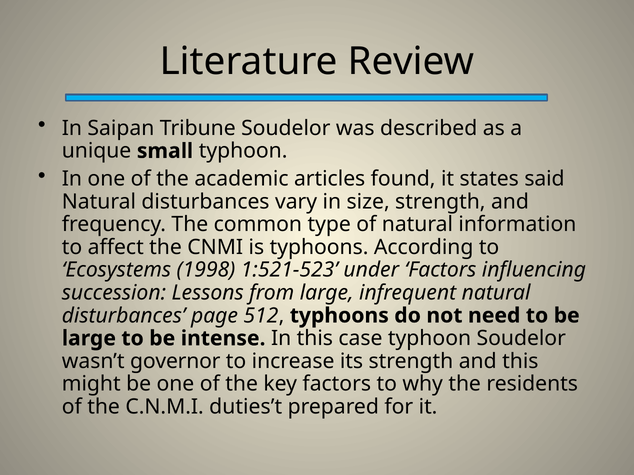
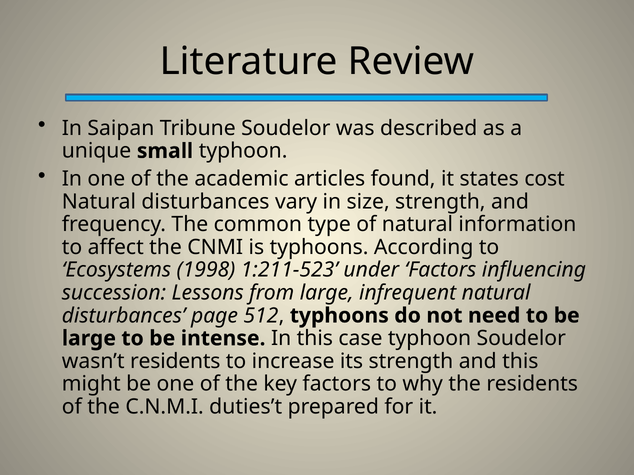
said: said -> cost (545, 179)
1:521-523: 1:521-523 -> 1:211-523 (289, 270)
wasn’t governor: governor -> residents (175, 361)
